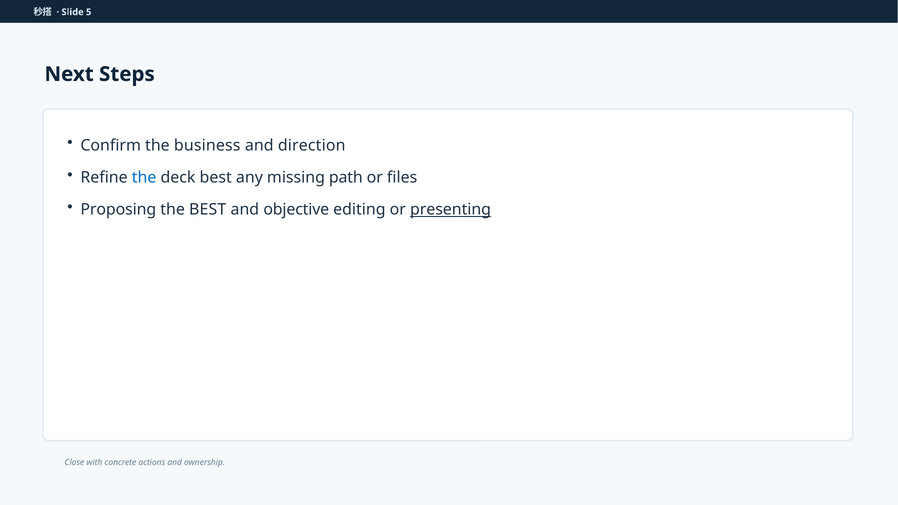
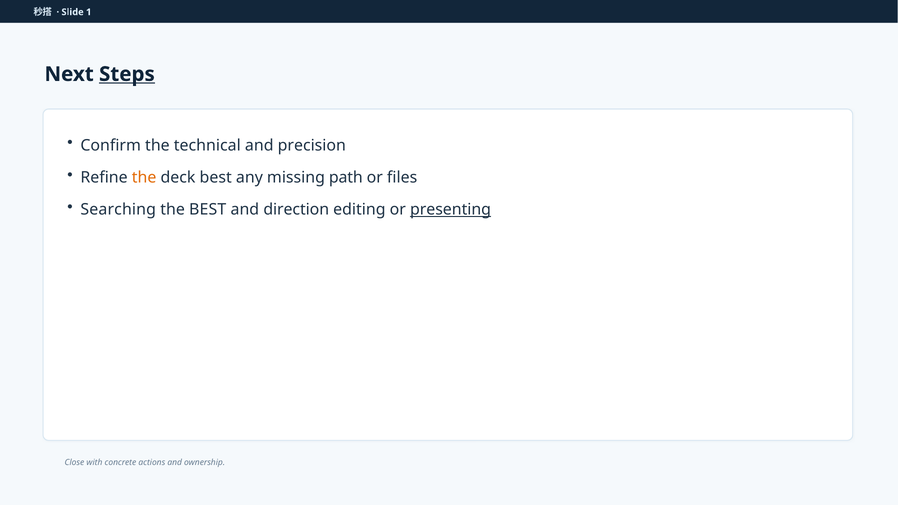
5: 5 -> 1 (89, 12)
Steps underline: none -> present (127, 74)
business: business -> technical (207, 145)
direction: direction -> precision (312, 145)
the colour: blue -> orange (144, 178)
Proposing: Proposing -> Searching (118, 210)
objective: objective -> direction (296, 210)
